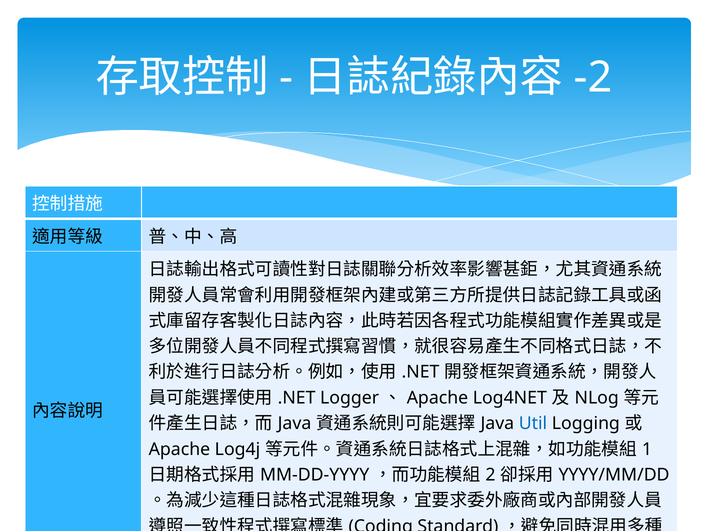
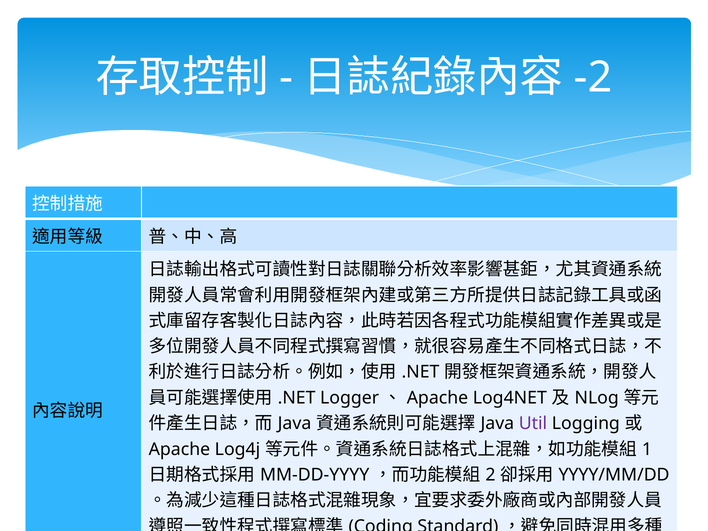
Util colour: blue -> purple (533, 423)
